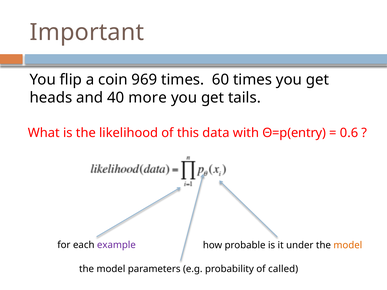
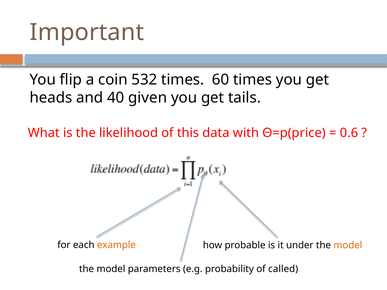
969: 969 -> 532 (144, 80)
more: more -> given (148, 98)
Θ=p(entry: Θ=p(entry -> Θ=p(price (294, 133)
example colour: purple -> orange (116, 245)
